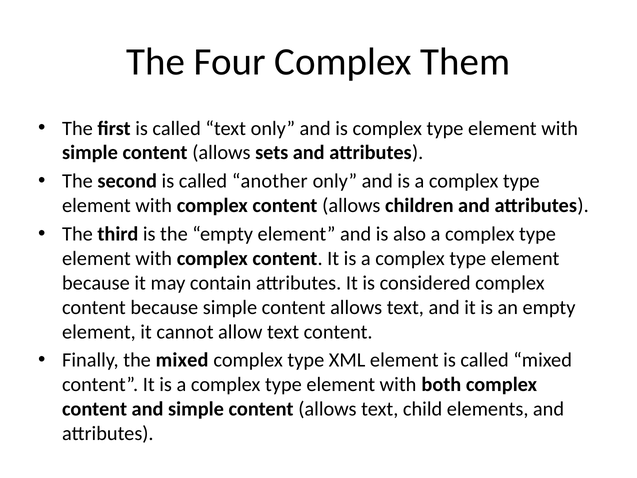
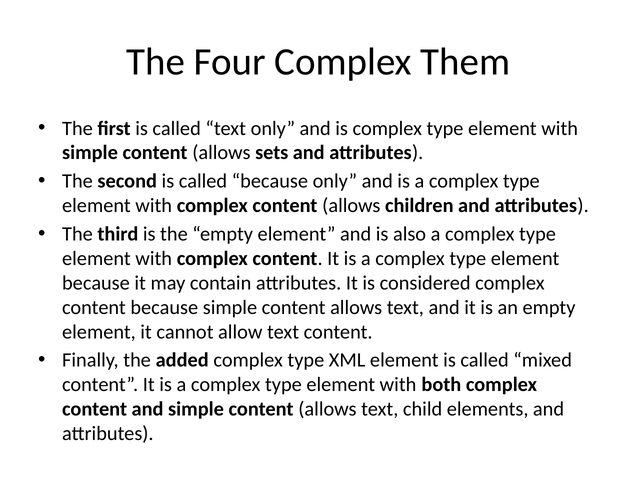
called another: another -> because (270, 181)
the mixed: mixed -> added (182, 360)
